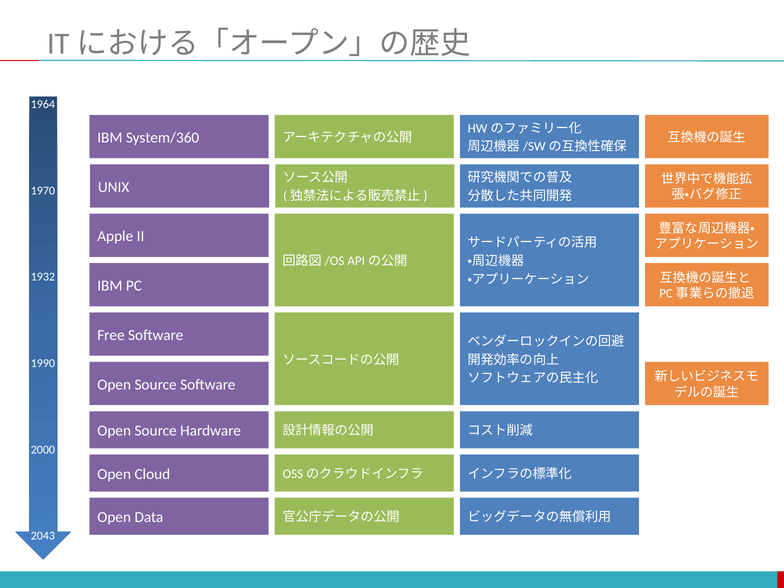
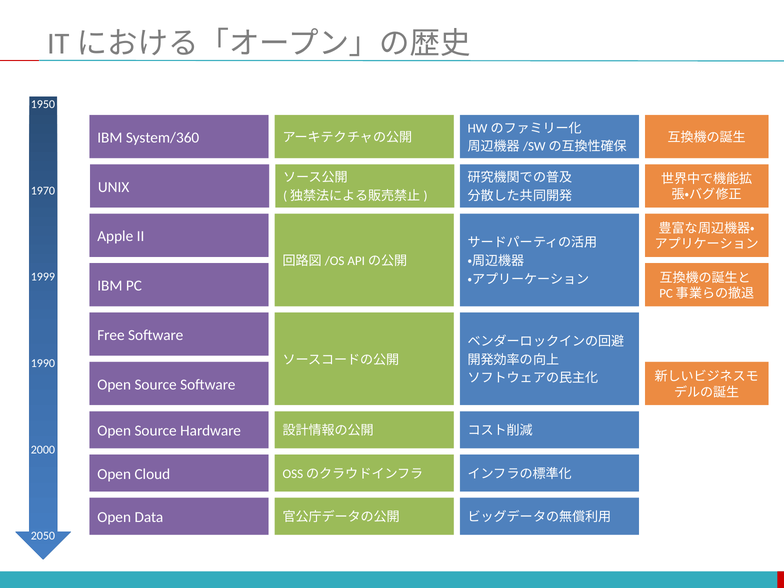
1964: 1964 -> 1950 (43, 104)
1932: 1932 -> 1999 (43, 277)
2043: 2043 -> 2050 (43, 536)
